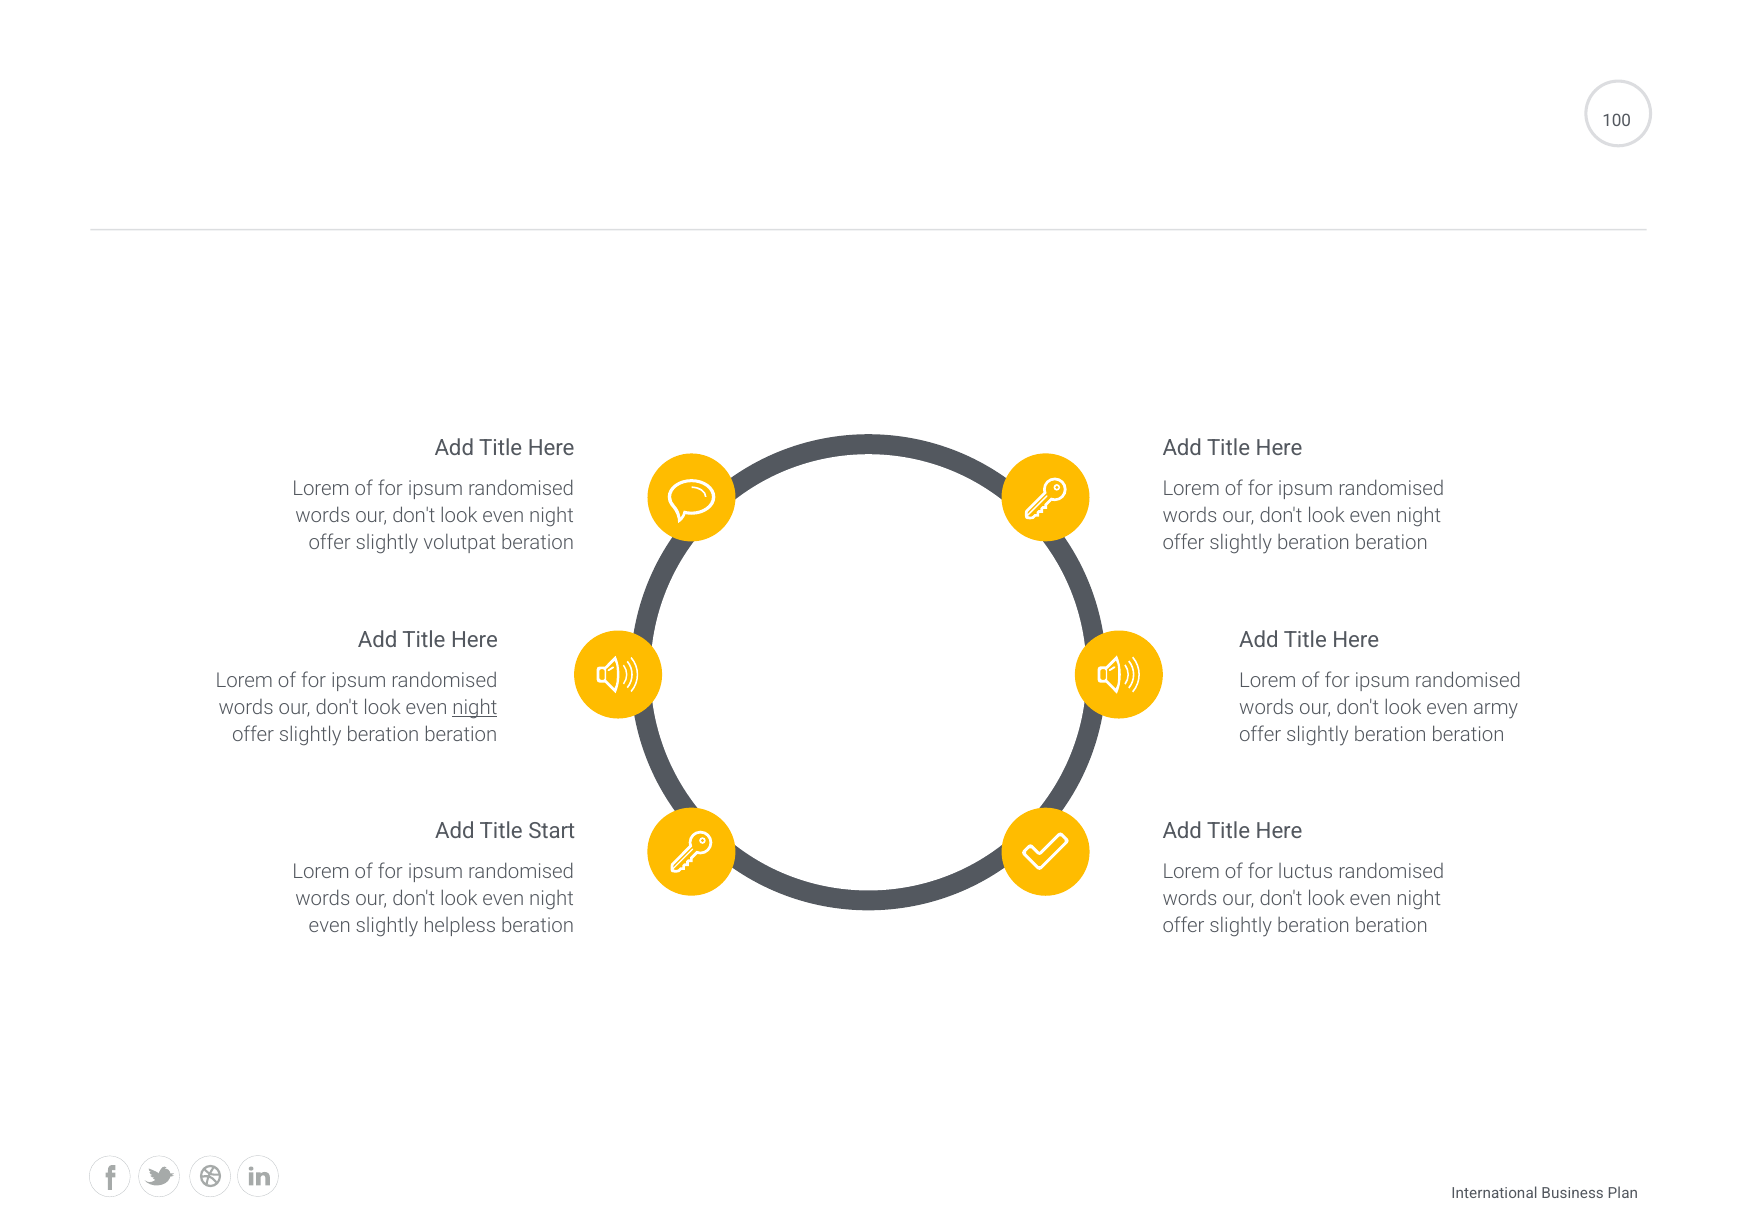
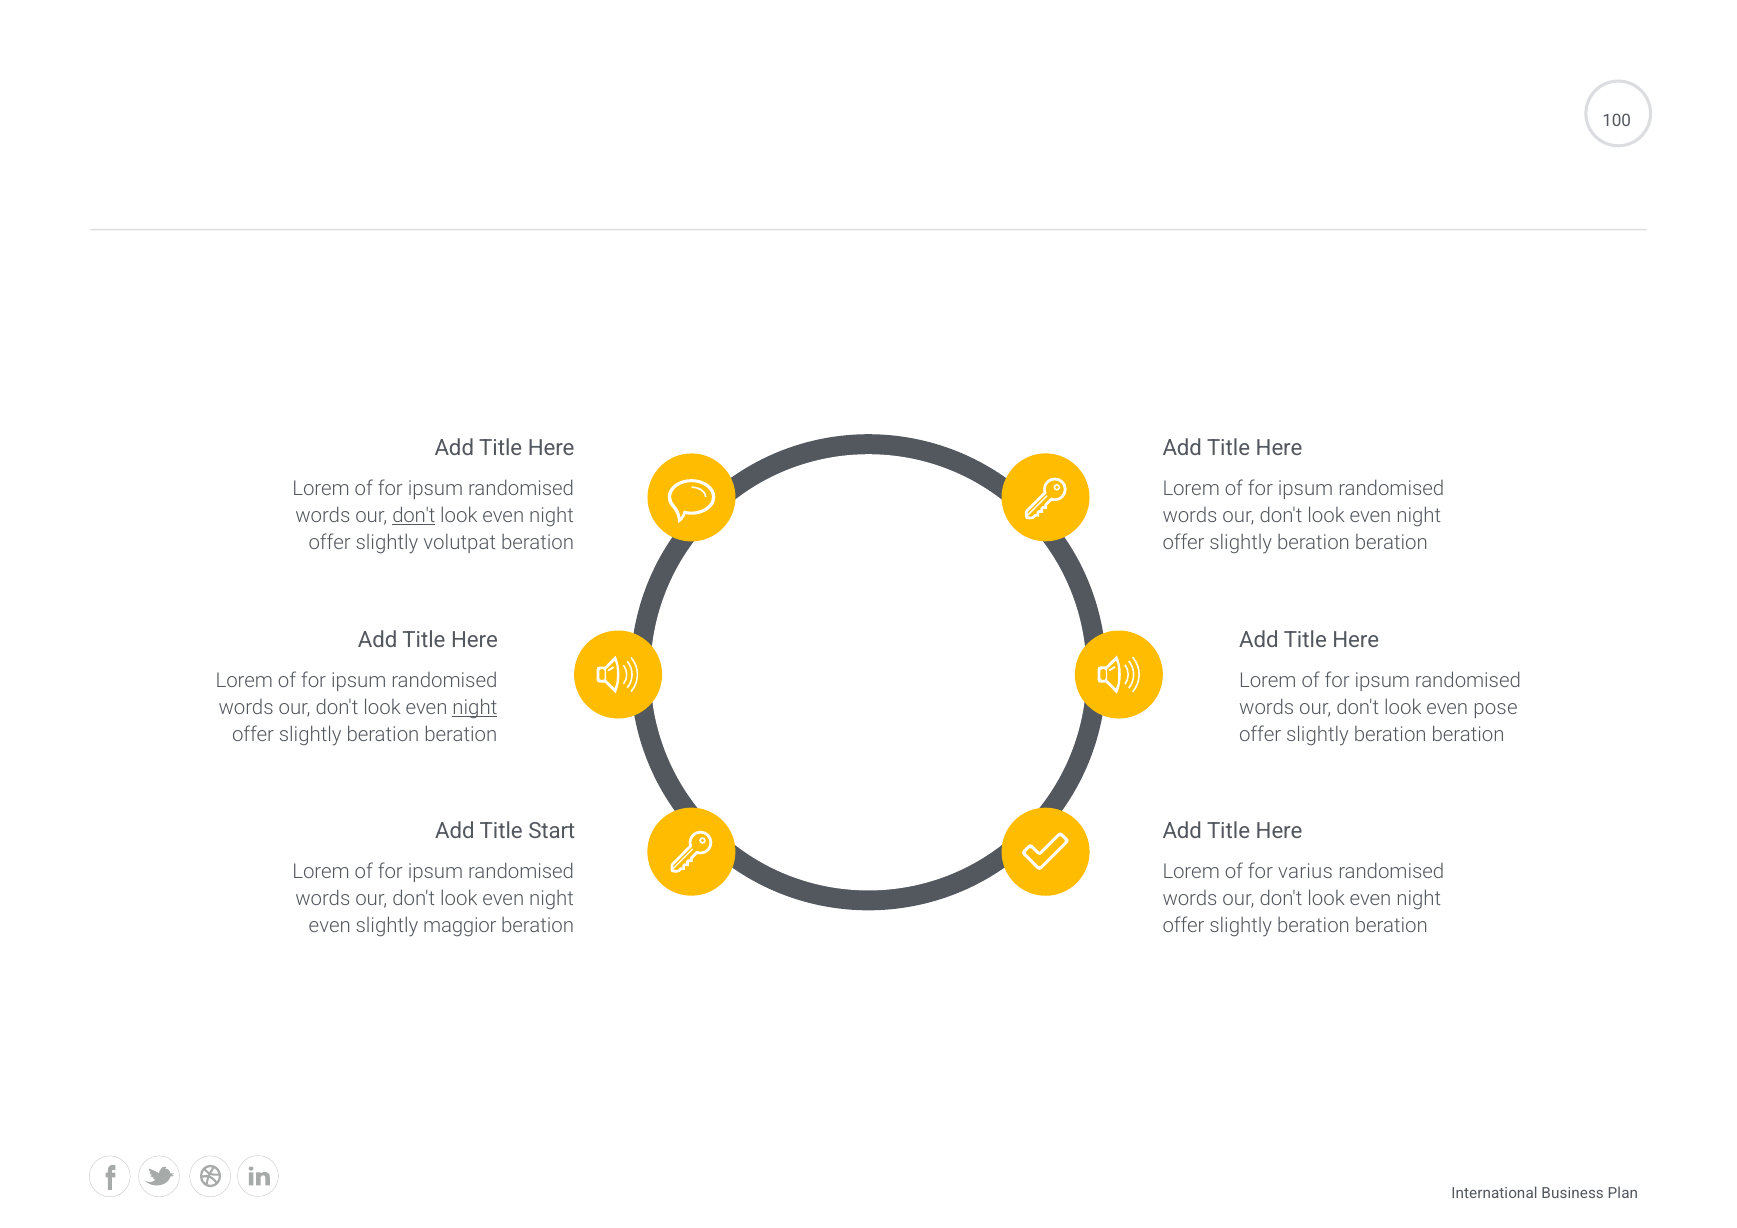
don't underline: none -> present (414, 516)
army: army -> pose (1495, 708)
luctus: luctus -> varius (1305, 872)
helpless: helpless -> maggior (460, 926)
